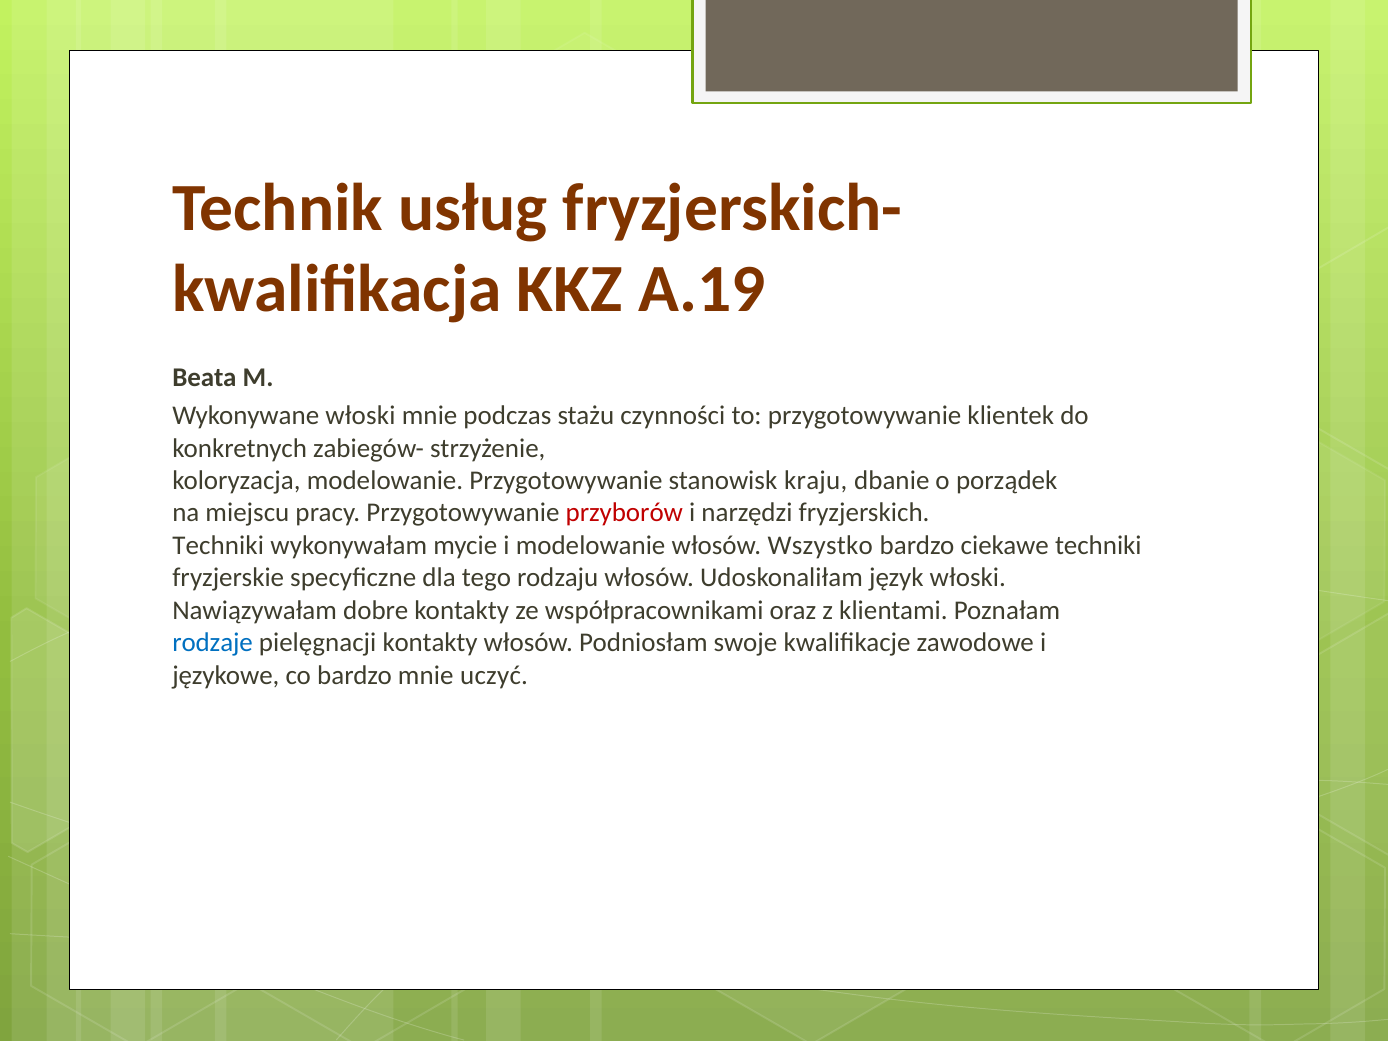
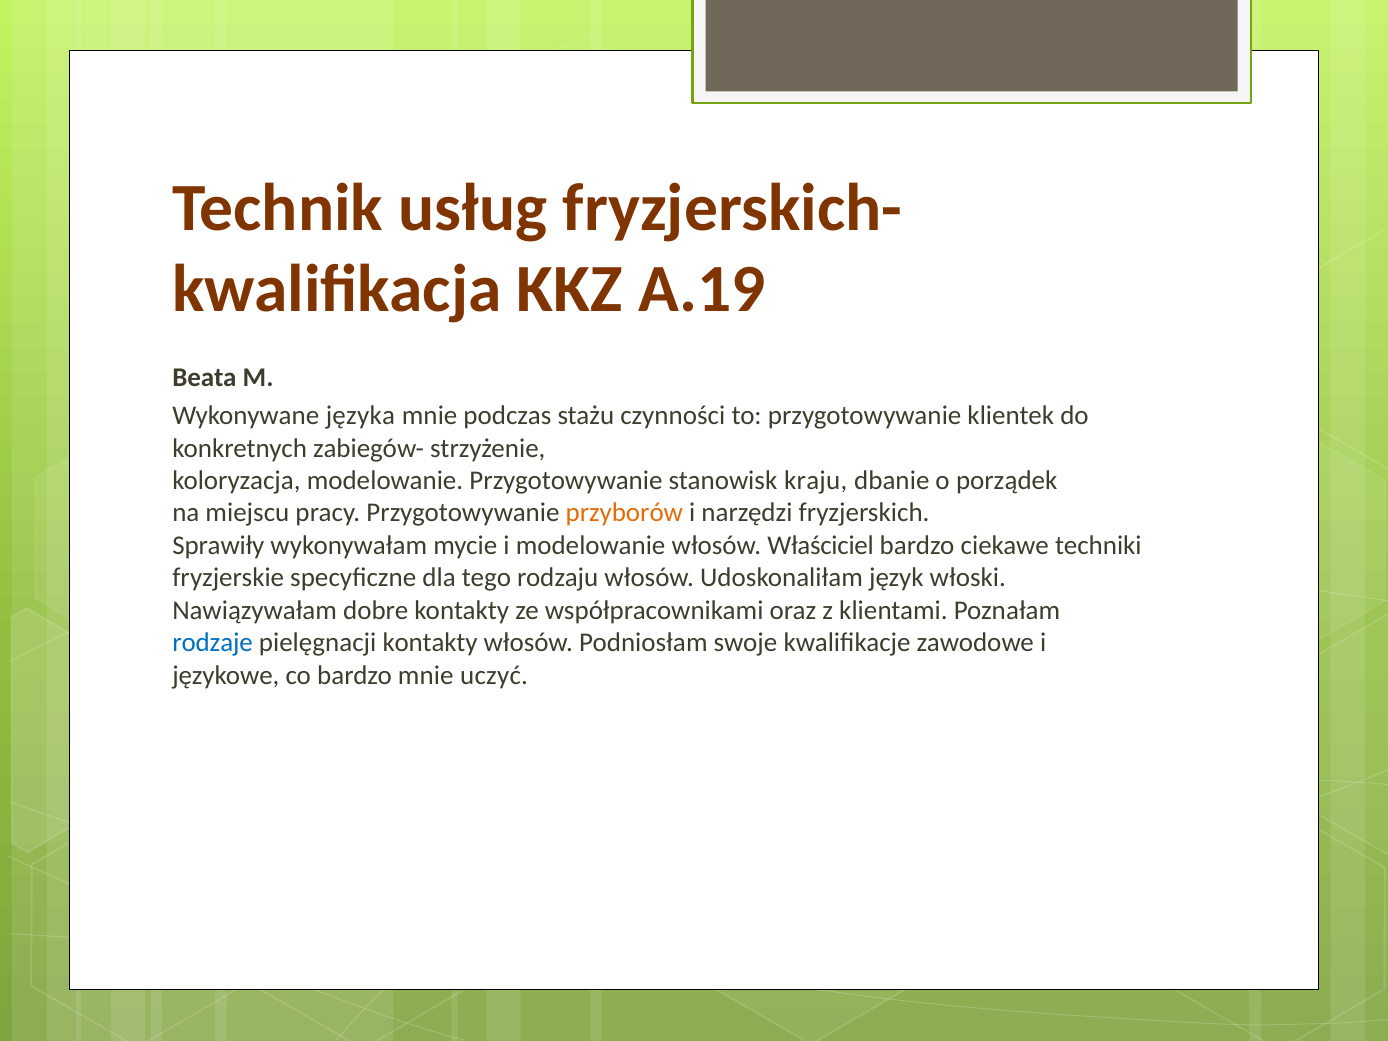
Wykonywane włoski: włoski -> języka (360, 416)
przyborów colour: red -> orange (624, 513)
Techniki: Techniki -> Sprawiły (218, 546)
Wszystko: Wszystko -> Właściciel (821, 546)
